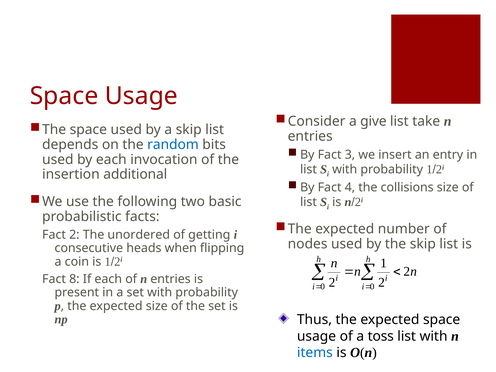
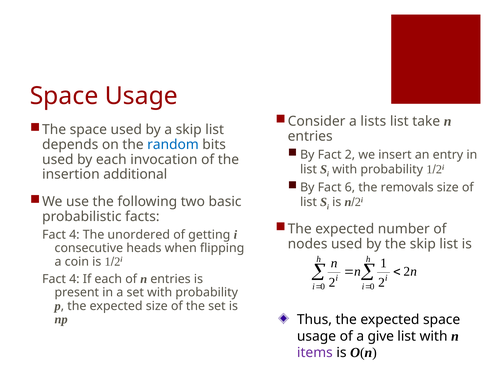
give: give -> lists (373, 121)
Fact 3: 3 -> 2 (350, 155)
4: 4 -> 6 (350, 187)
collisions: collisions -> removals (407, 187)
2: 2 -> 4 (74, 235)
8: 8 -> 4 (74, 279)
toss: toss -> give (381, 336)
items colour: blue -> purple (315, 353)
